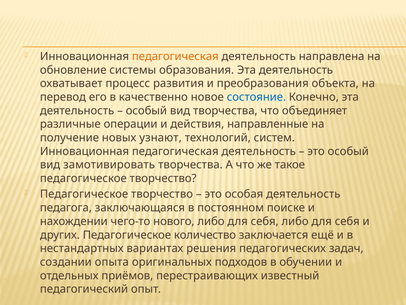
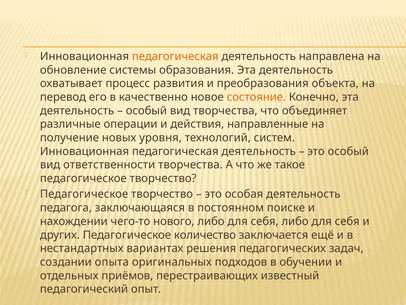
состояние colour: blue -> orange (256, 97)
узнают: узнают -> уровня (160, 138)
замотивировать: замотивировать -> ответственности (109, 165)
